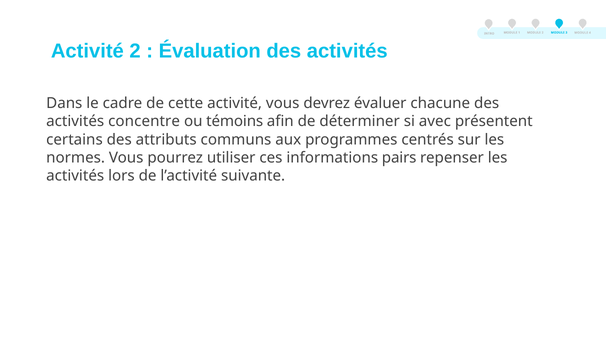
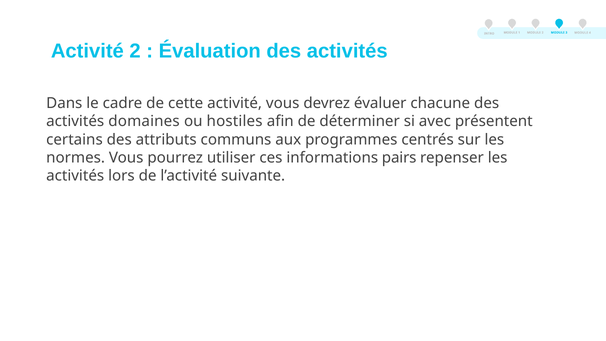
concentre: concentre -> domaines (144, 121)
témoins: témoins -> hostiles (235, 121)
